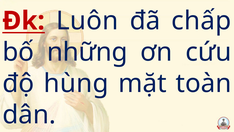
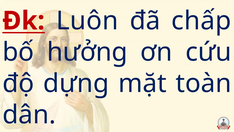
những: những -> hưởng (87, 52)
hùng: hùng -> dựng (76, 83)
